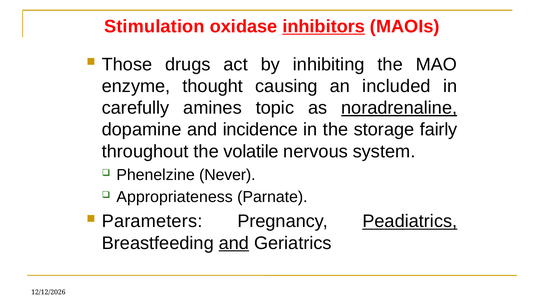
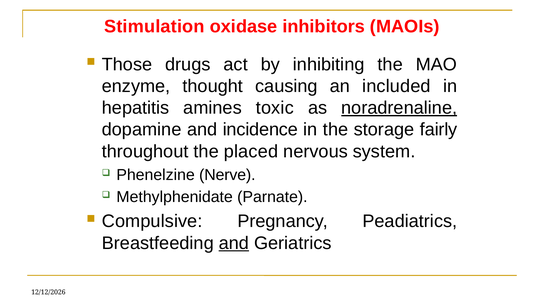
inhibitors underline: present -> none (324, 26)
carefully: carefully -> hepatitis (136, 108)
topic: topic -> toxic (275, 108)
volatile: volatile -> placed (251, 151)
Never: Never -> Nerve (227, 175)
Appropriateness: Appropriateness -> Methylphenidate (175, 197)
Parameters: Parameters -> Compulsive (152, 221)
Peadiatrics underline: present -> none (410, 221)
